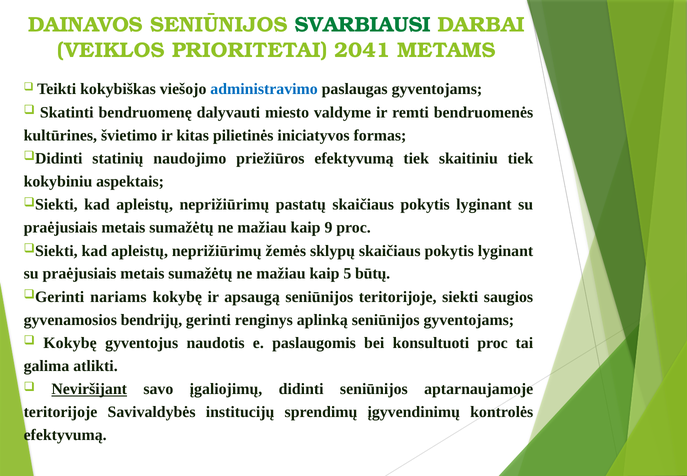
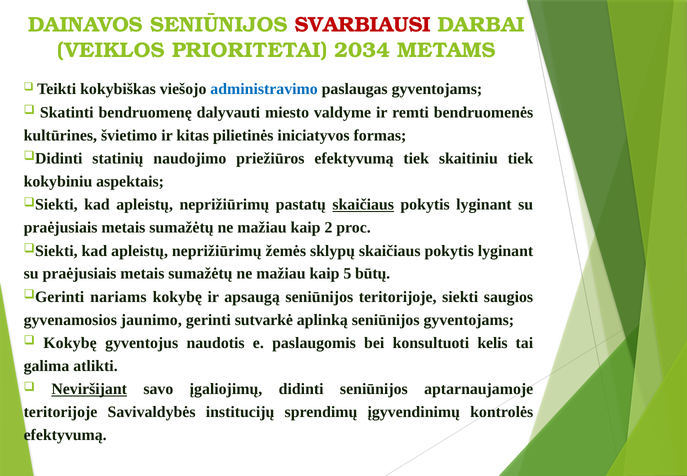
SVARBIAUSI colour: green -> red (363, 25)
2041: 2041 -> 2034 (362, 50)
skaičiaus underline: none -> present (363, 205)
9: 9 -> 2 (328, 227)
bendrijų: bendrijų -> jaunimo (151, 320)
renginys: renginys -> sutvarkė (264, 320)
konsultuoti proc: proc -> kelis (493, 343)
